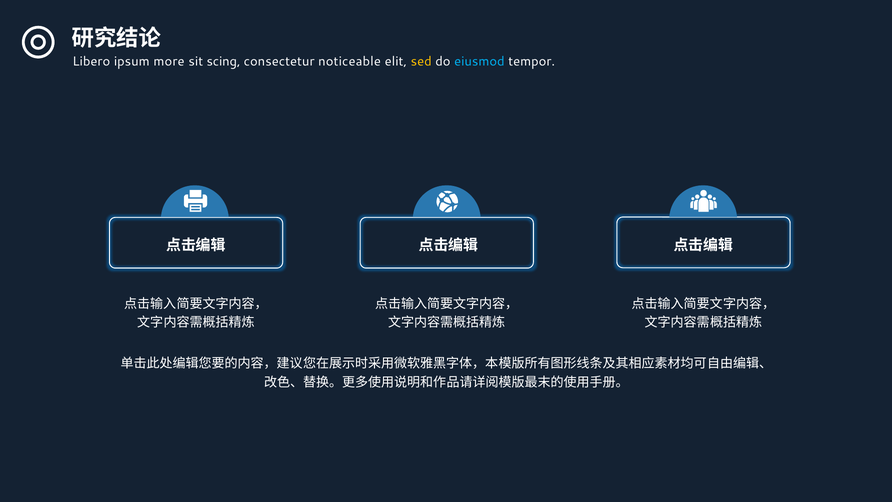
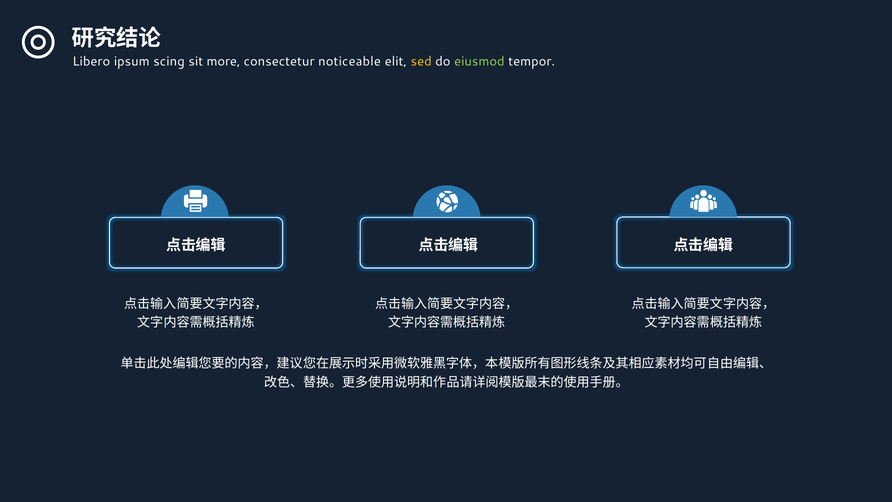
more: more -> scing (169, 61)
scing: scing -> more (224, 61)
eiusmod colour: light blue -> light green (479, 61)
